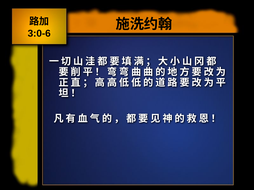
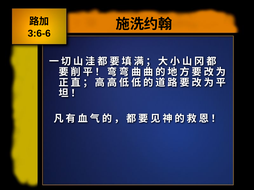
3:0-6: 3:0-6 -> 3:6-6 (39, 33)
